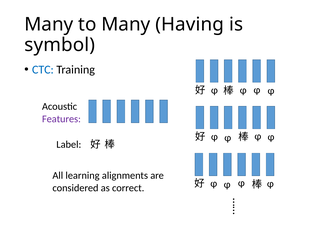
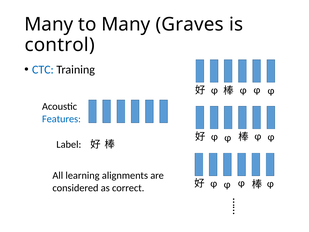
Having: Having -> Graves (190, 24)
symbol: symbol -> control (60, 45)
Features colour: purple -> blue (61, 119)
